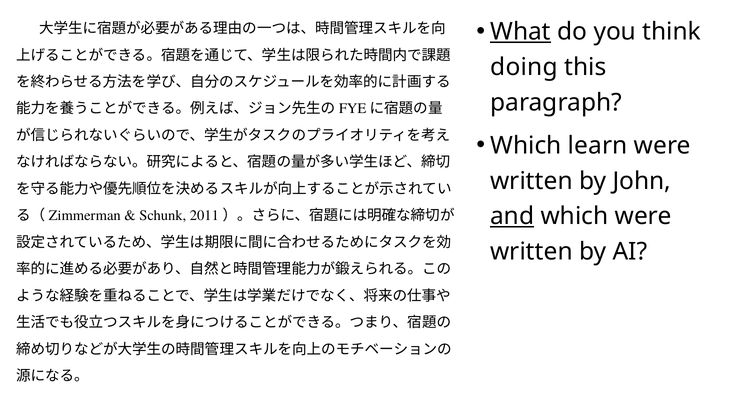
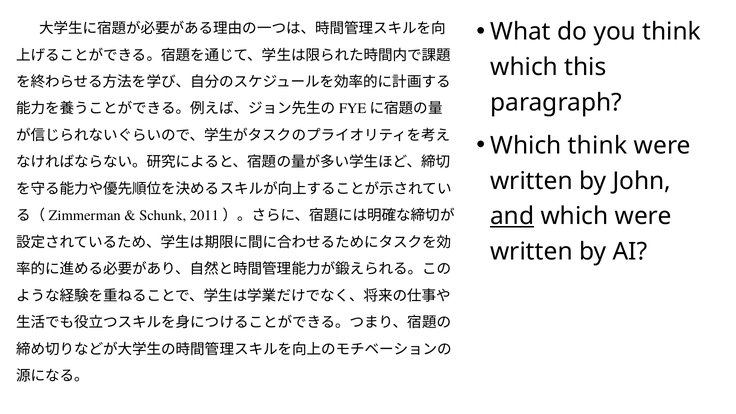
What underline: present -> none (521, 32)
doing: doing -> which (524, 67)
Which learn: learn -> think (598, 146)
